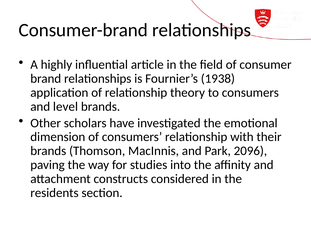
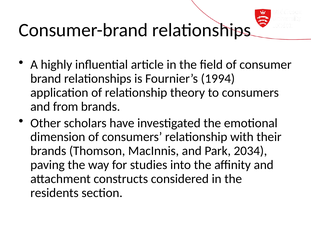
1938: 1938 -> 1994 (218, 79)
level: level -> from (66, 107)
2096: 2096 -> 2034 (250, 151)
